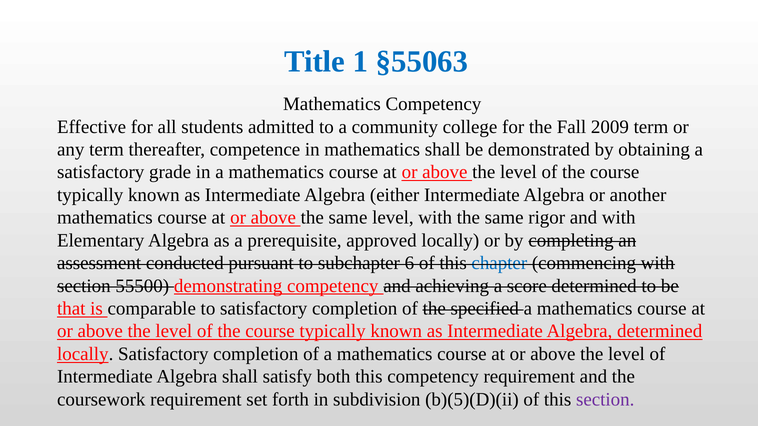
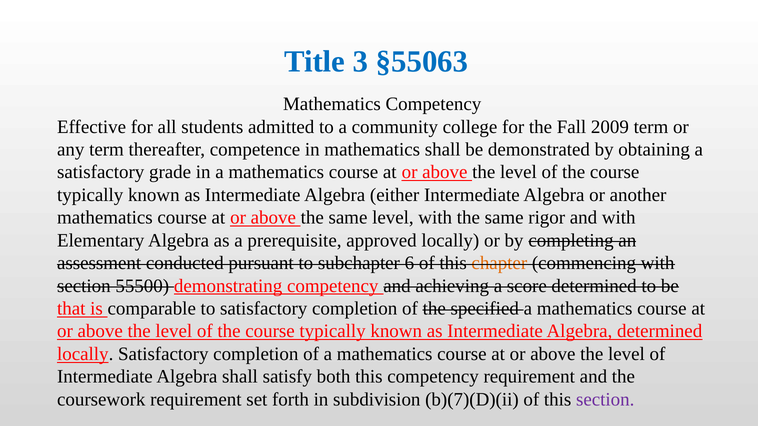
1: 1 -> 3 (361, 62)
chapter colour: blue -> orange (499, 263)
b)(5)(D)(ii: b)(5)(D)(ii -> b)(7)(D)(ii (472, 400)
